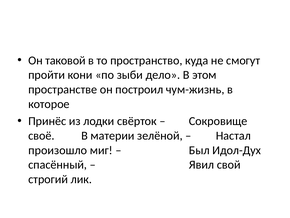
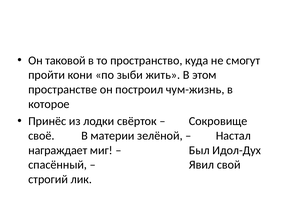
дело: дело -> жить (163, 75)
произошло: произошло -> награждает (58, 150)
